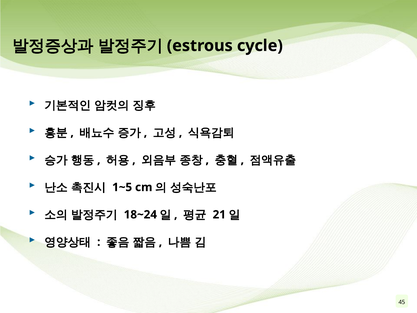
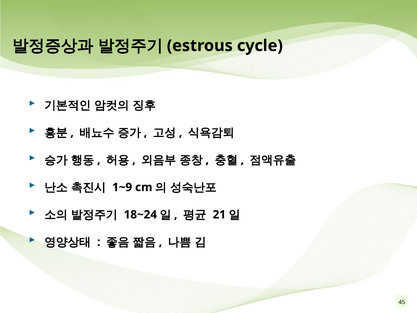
1~5: 1~5 -> 1~9 (122, 187)
